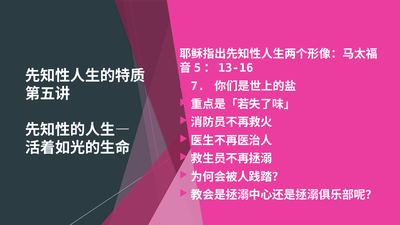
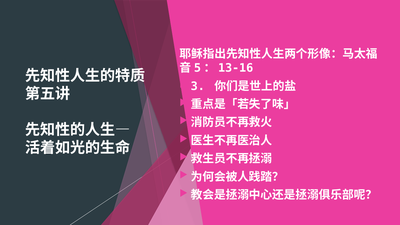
7: 7 -> 3 (198, 86)
